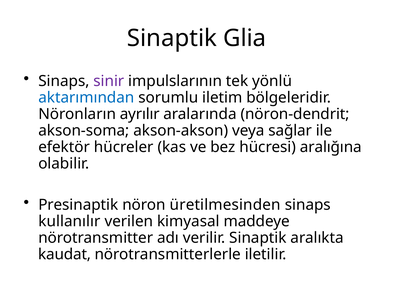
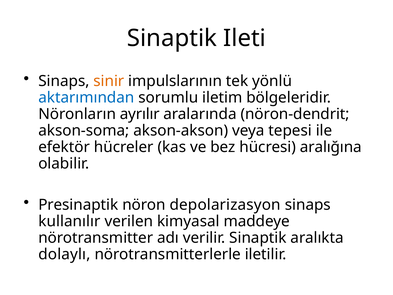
Glia: Glia -> Ileti (245, 38)
sinir colour: purple -> orange (109, 81)
sağlar: sağlar -> tepesi (290, 131)
üretilmesinden: üretilmesinden -> depolarizasyon (225, 205)
kaudat: kaudat -> dolaylı (64, 254)
